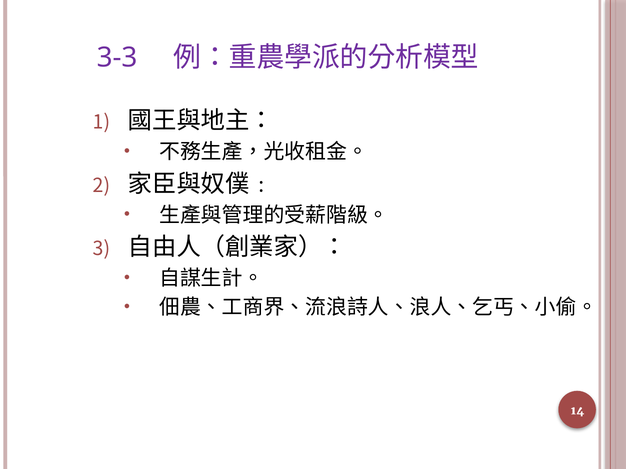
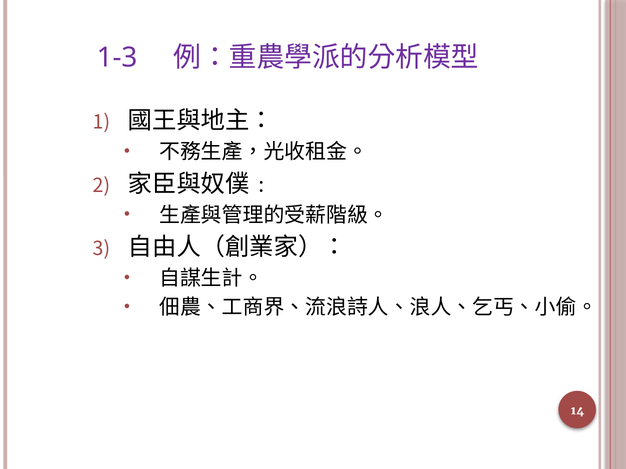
3-3: 3-3 -> 1-3 (117, 58)
